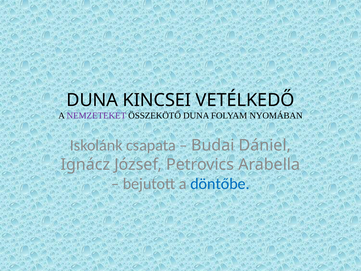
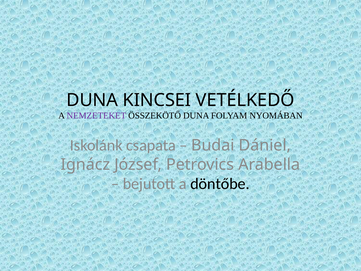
döntőbe colour: blue -> black (220, 184)
